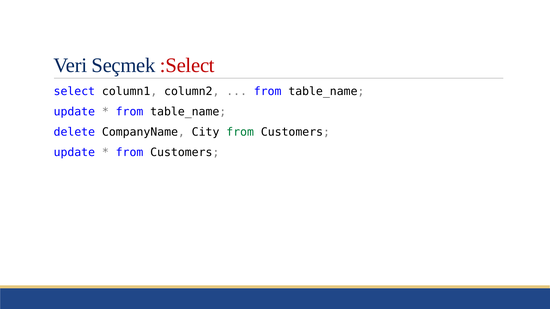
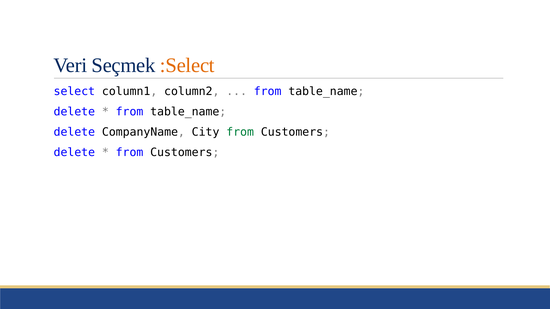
:Select colour: red -> orange (187, 65)
update: update -> delete (74, 112)
update: update -> delete (74, 153)
